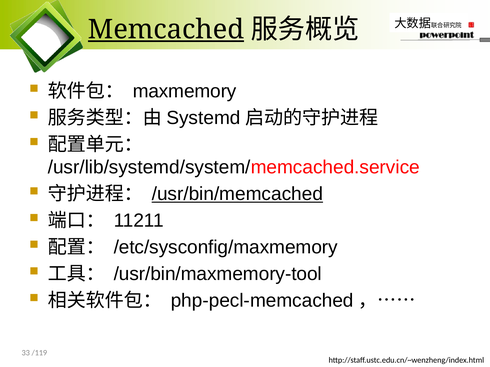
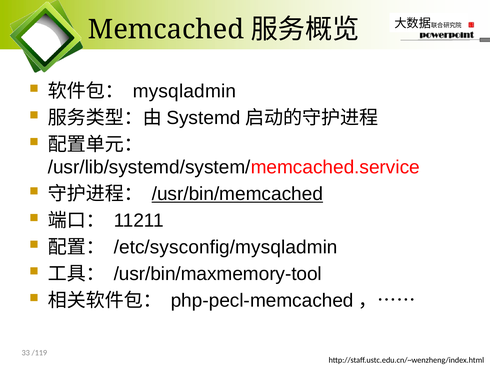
Memcached underline: present -> none (166, 29)
maxmemory: maxmemory -> mysqladmin (184, 91)
/etc/sysconfig/maxmemory: /etc/sysconfig/maxmemory -> /etc/sysconfig/mysqladmin (226, 248)
